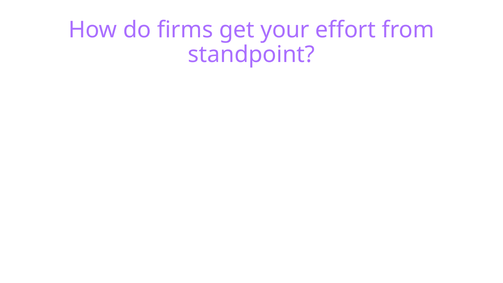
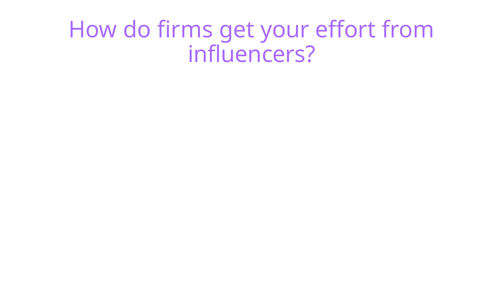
standpoint: standpoint -> influencers (252, 55)
